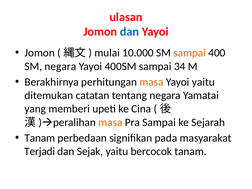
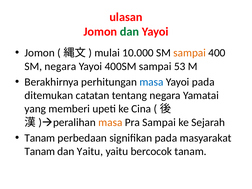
dan colour: blue -> green (130, 32)
34: 34 -> 53 (180, 66)
masa colour: orange -> blue (151, 82)
Yayoi yaitu: yaitu -> pada (203, 82)
Terjadi: Terjadi -> Tanam (40, 151)
dan Sejak: Sejak -> Yaitu (90, 151)
